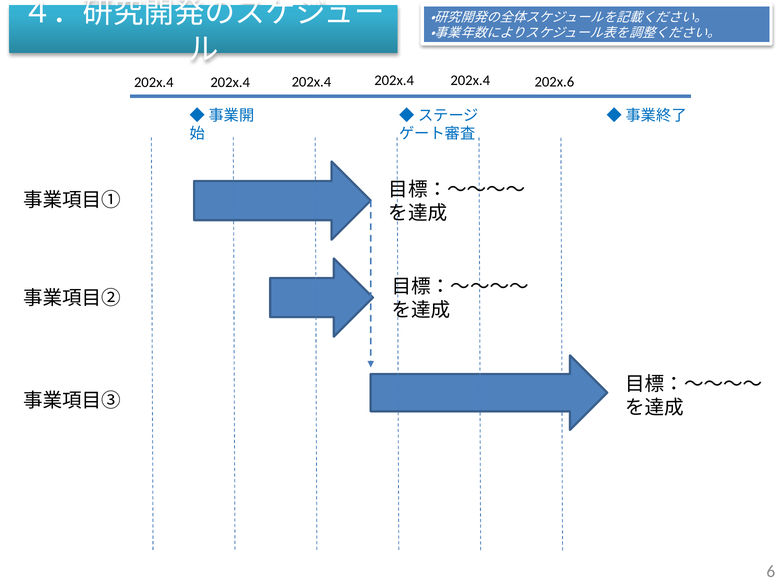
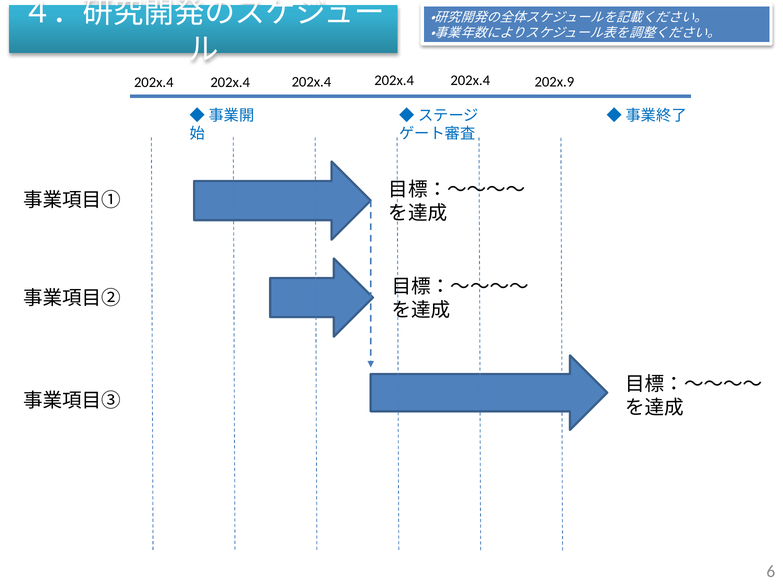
202x.6: 202x.6 -> 202x.9 (554, 82)
